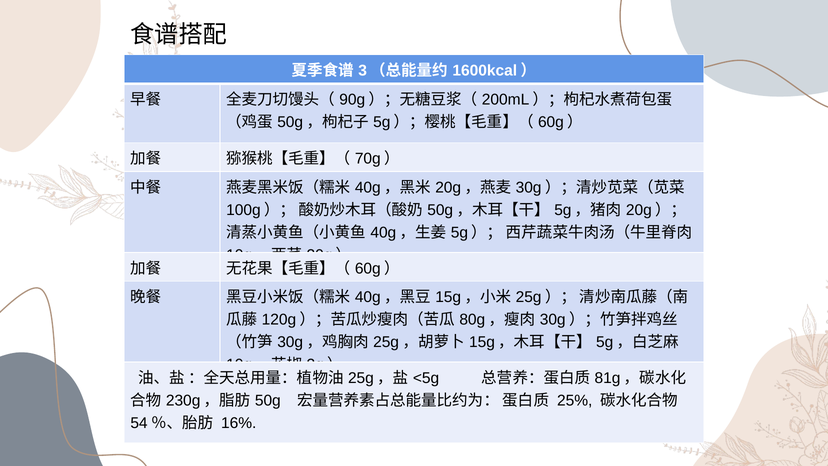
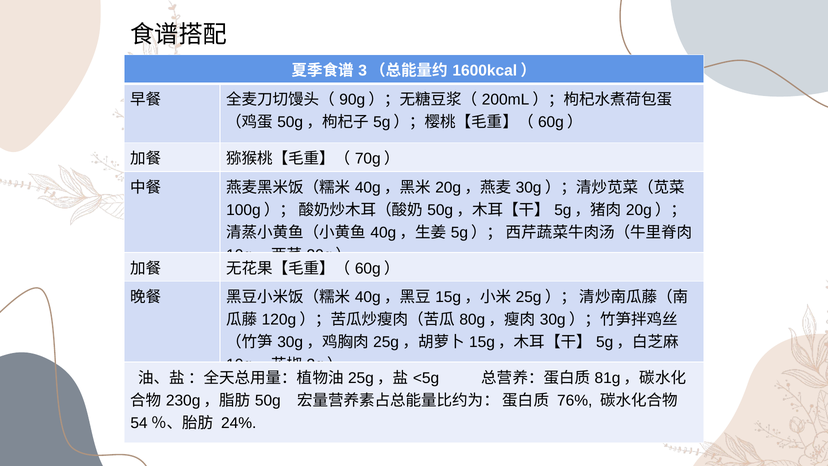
25%: 25% -> 76% (575, 400)
16%: 16% -> 24% (239, 423)
